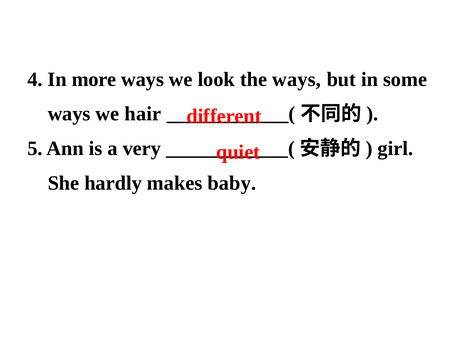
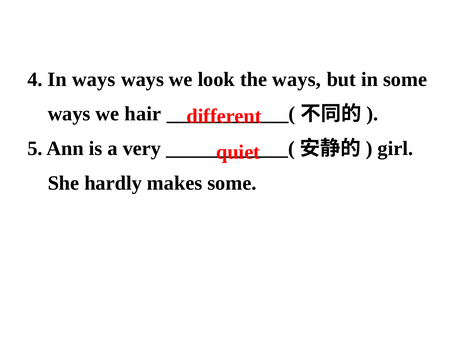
In more: more -> ways (94, 79)
makes baby: baby -> some (232, 183)
